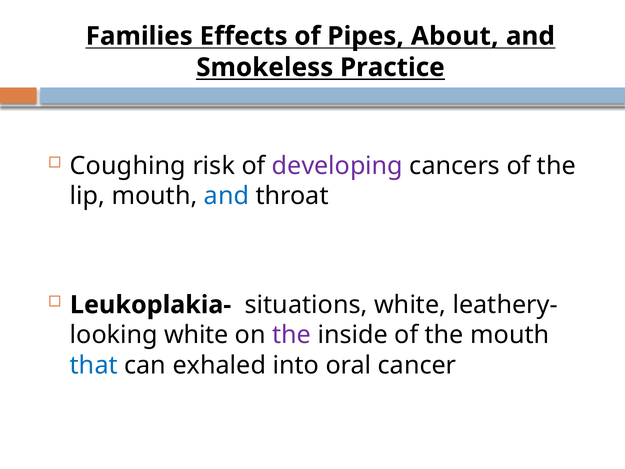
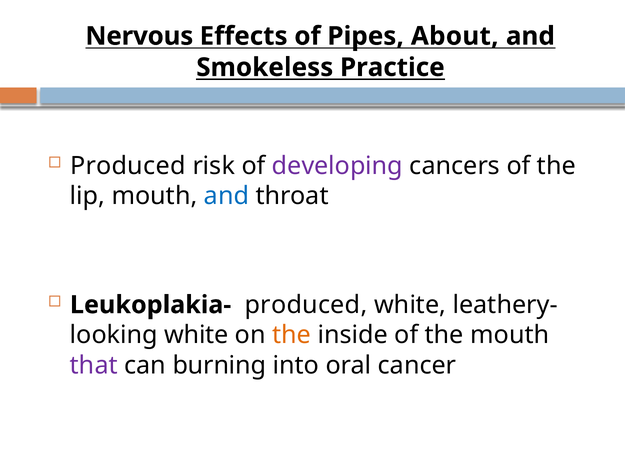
Families: Families -> Nervous (139, 36)
Coughing: Coughing -> Produced (128, 166)
Leukoplakia- situations: situations -> produced (306, 305)
the colour: purple -> orange (292, 335)
that colour: blue -> purple (94, 365)
exhaled: exhaled -> burning (219, 365)
